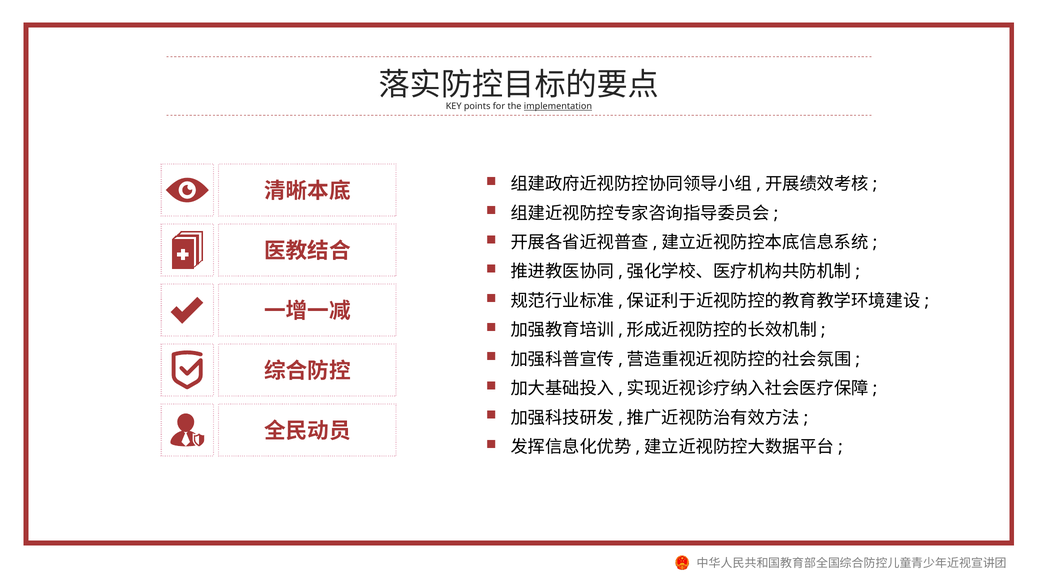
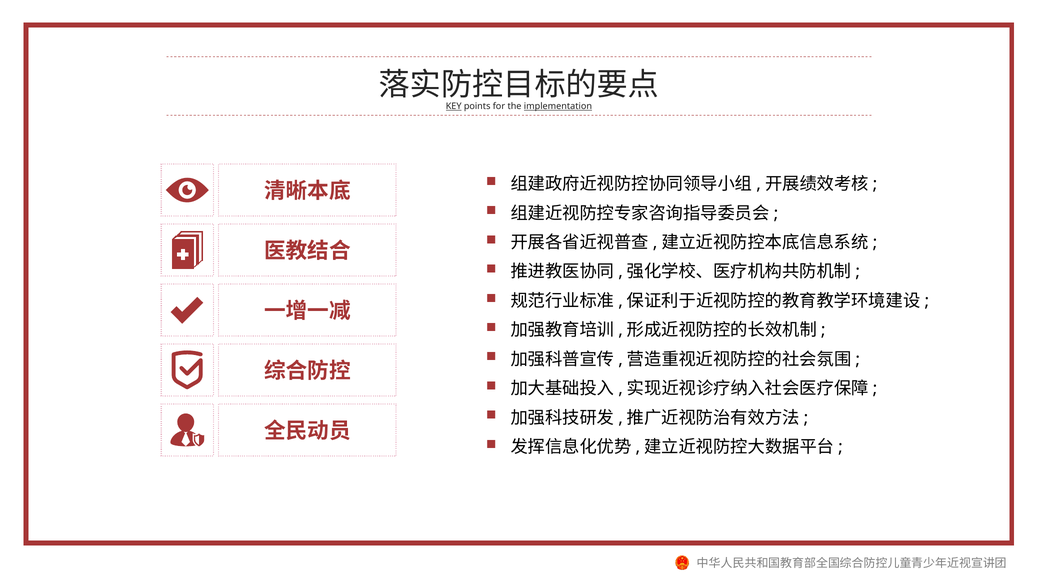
KEY underline: none -> present (454, 106)
